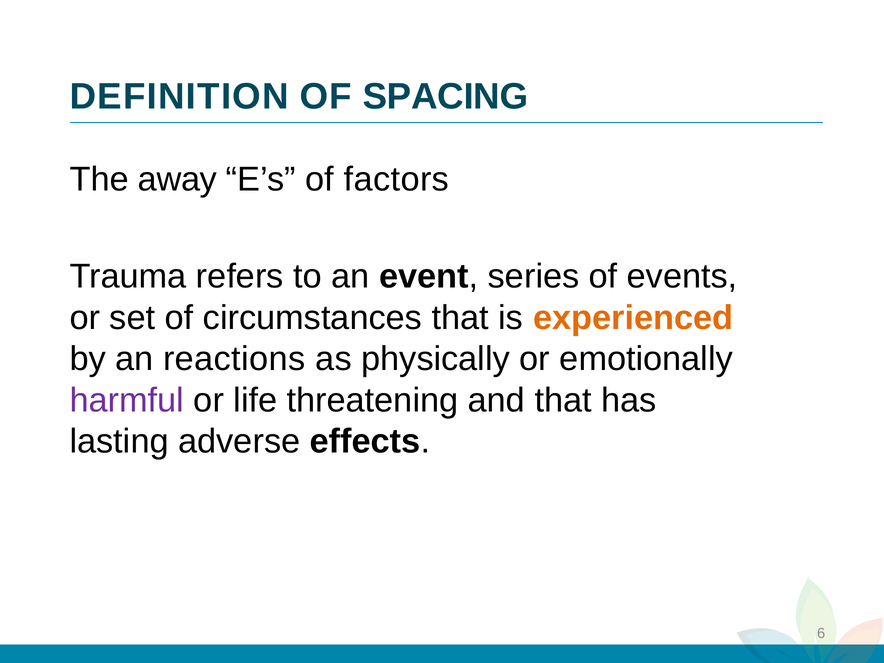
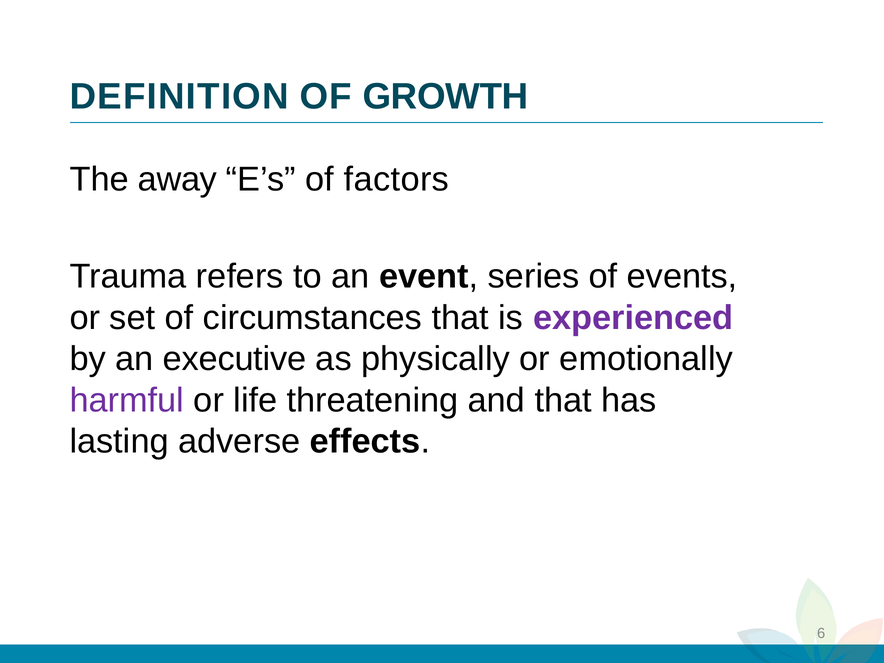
SPACING: SPACING -> GROWTH (445, 97)
experienced colour: orange -> purple (633, 318)
reactions: reactions -> executive (235, 359)
